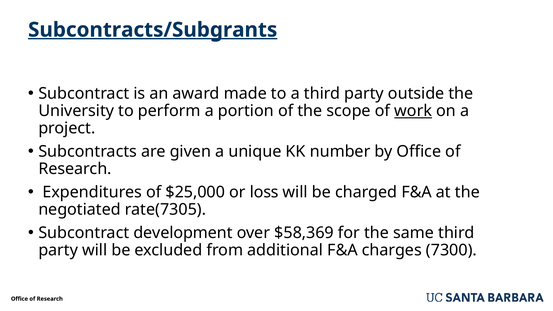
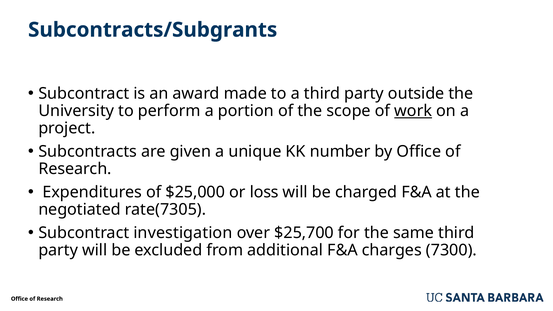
Subcontracts/Subgrants underline: present -> none (153, 30)
development: development -> investigation (183, 233)
$58,369: $58,369 -> $25,700 (304, 233)
